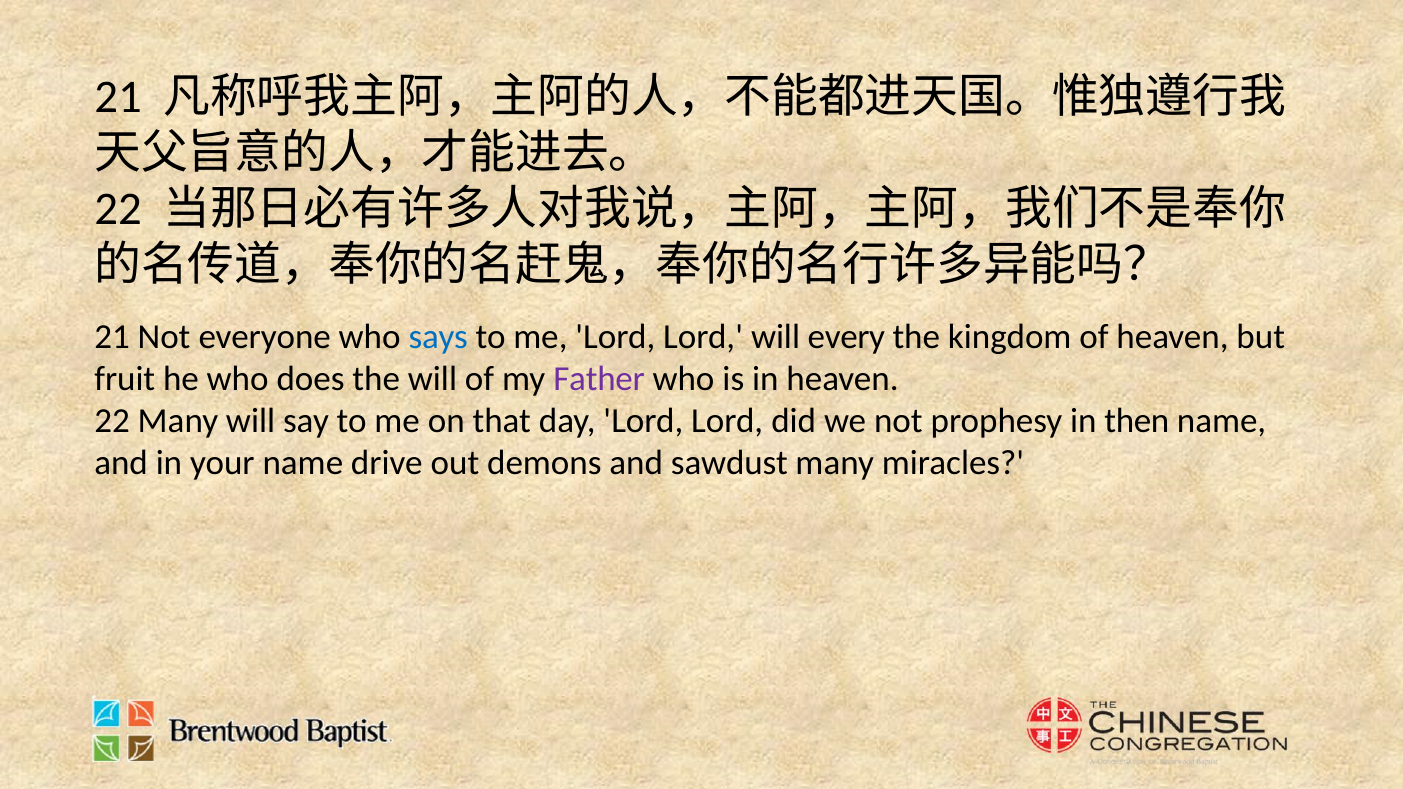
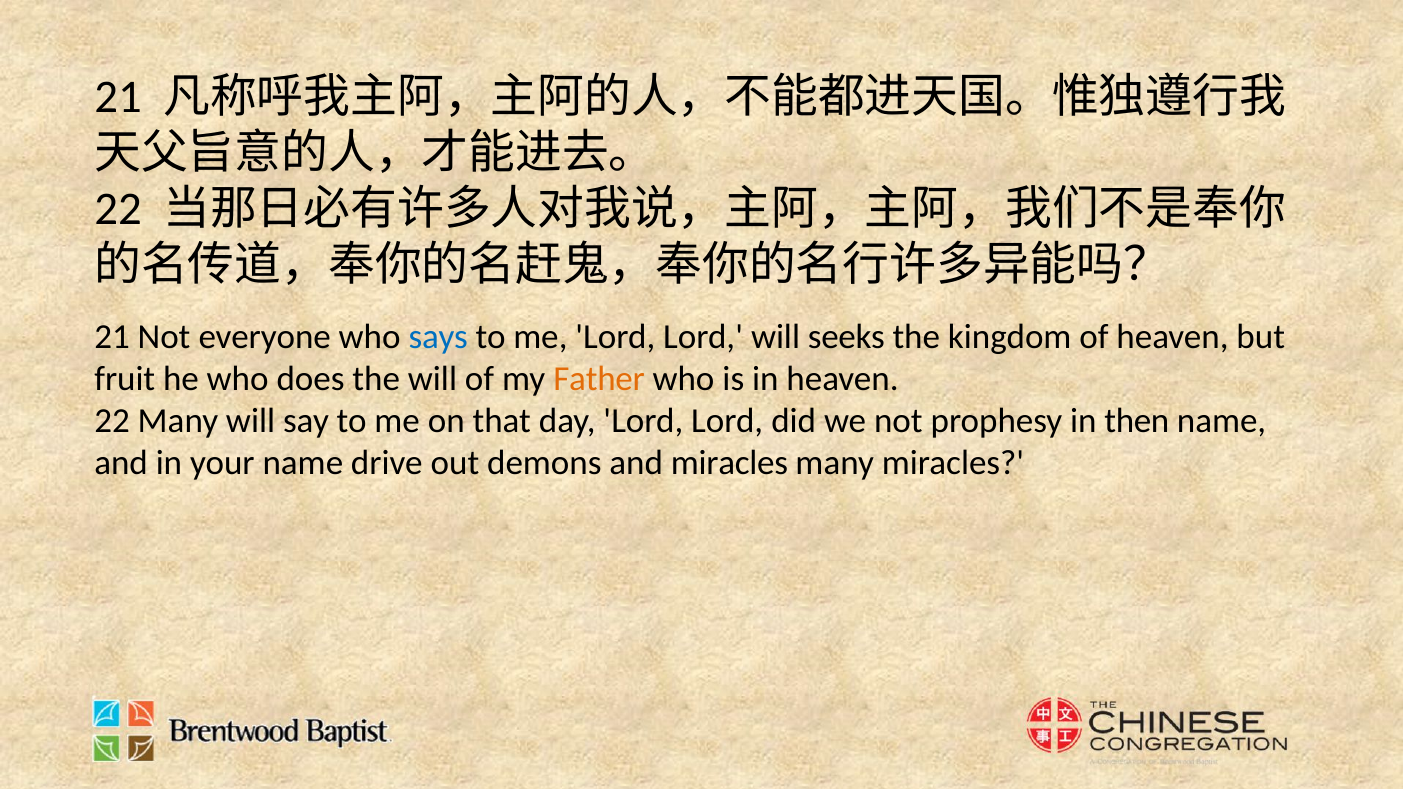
every: every -> seeks (846, 337)
Father colour: purple -> orange (599, 379)
and sawdust: sawdust -> miracles (729, 463)
